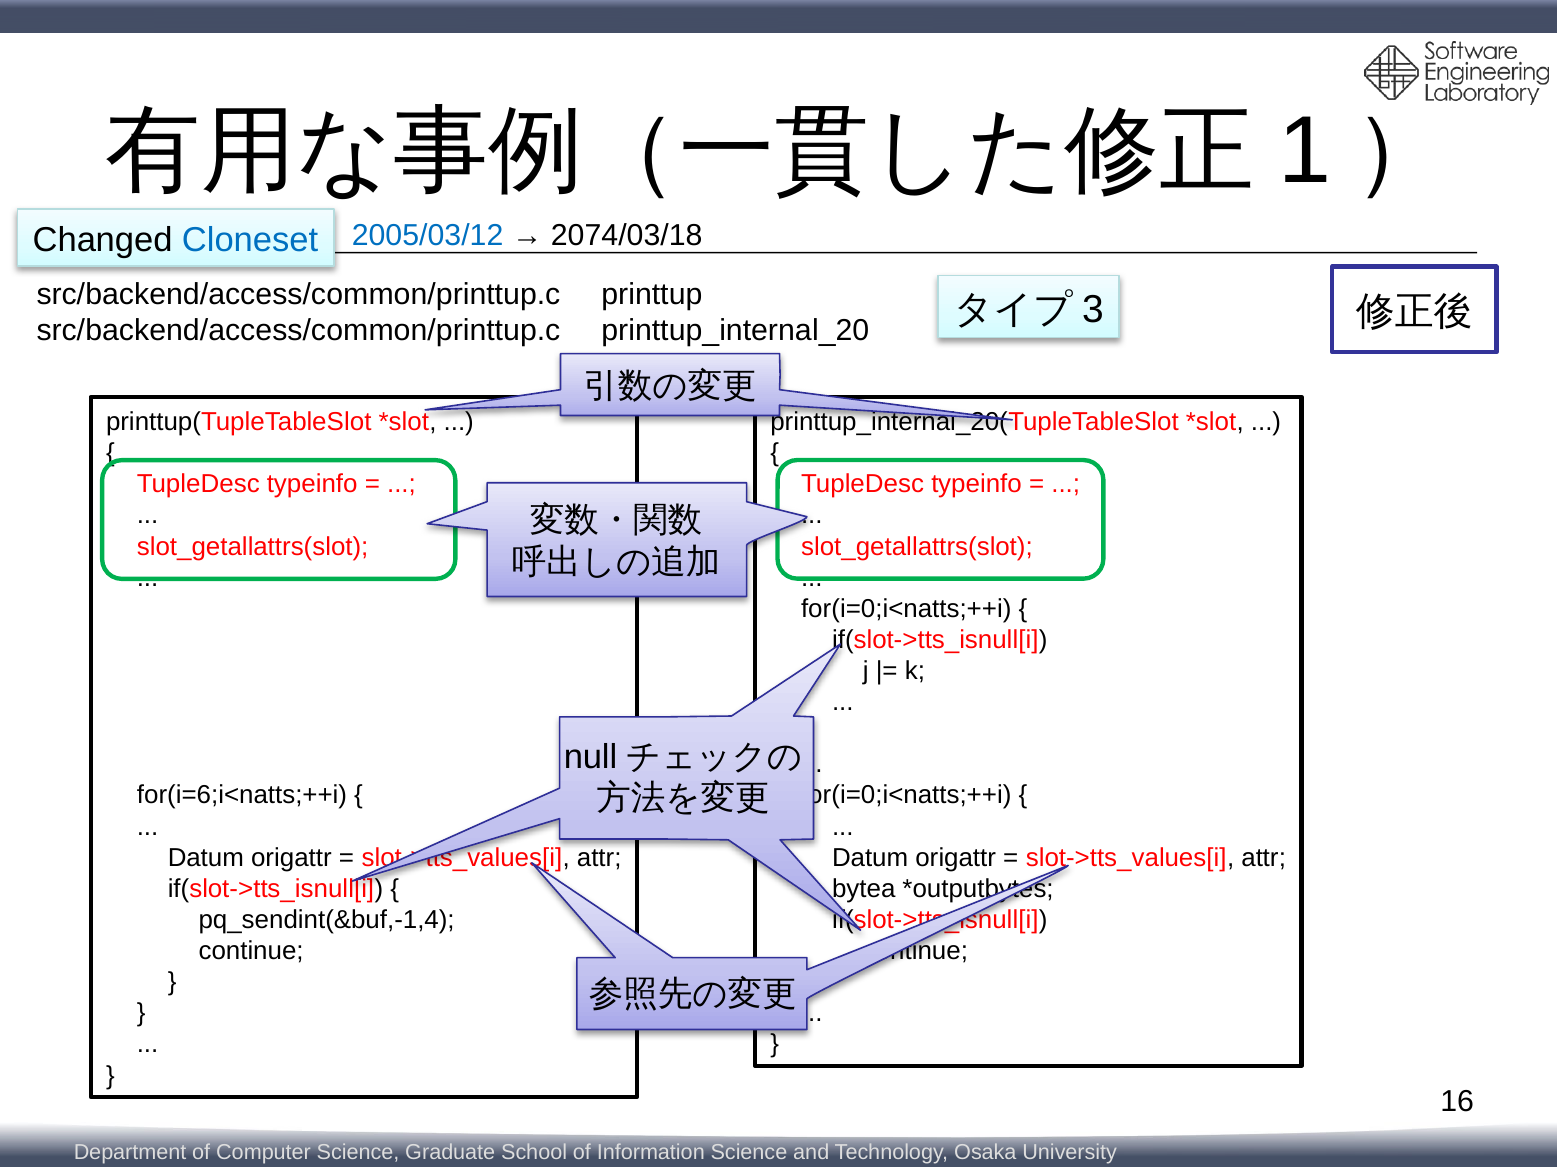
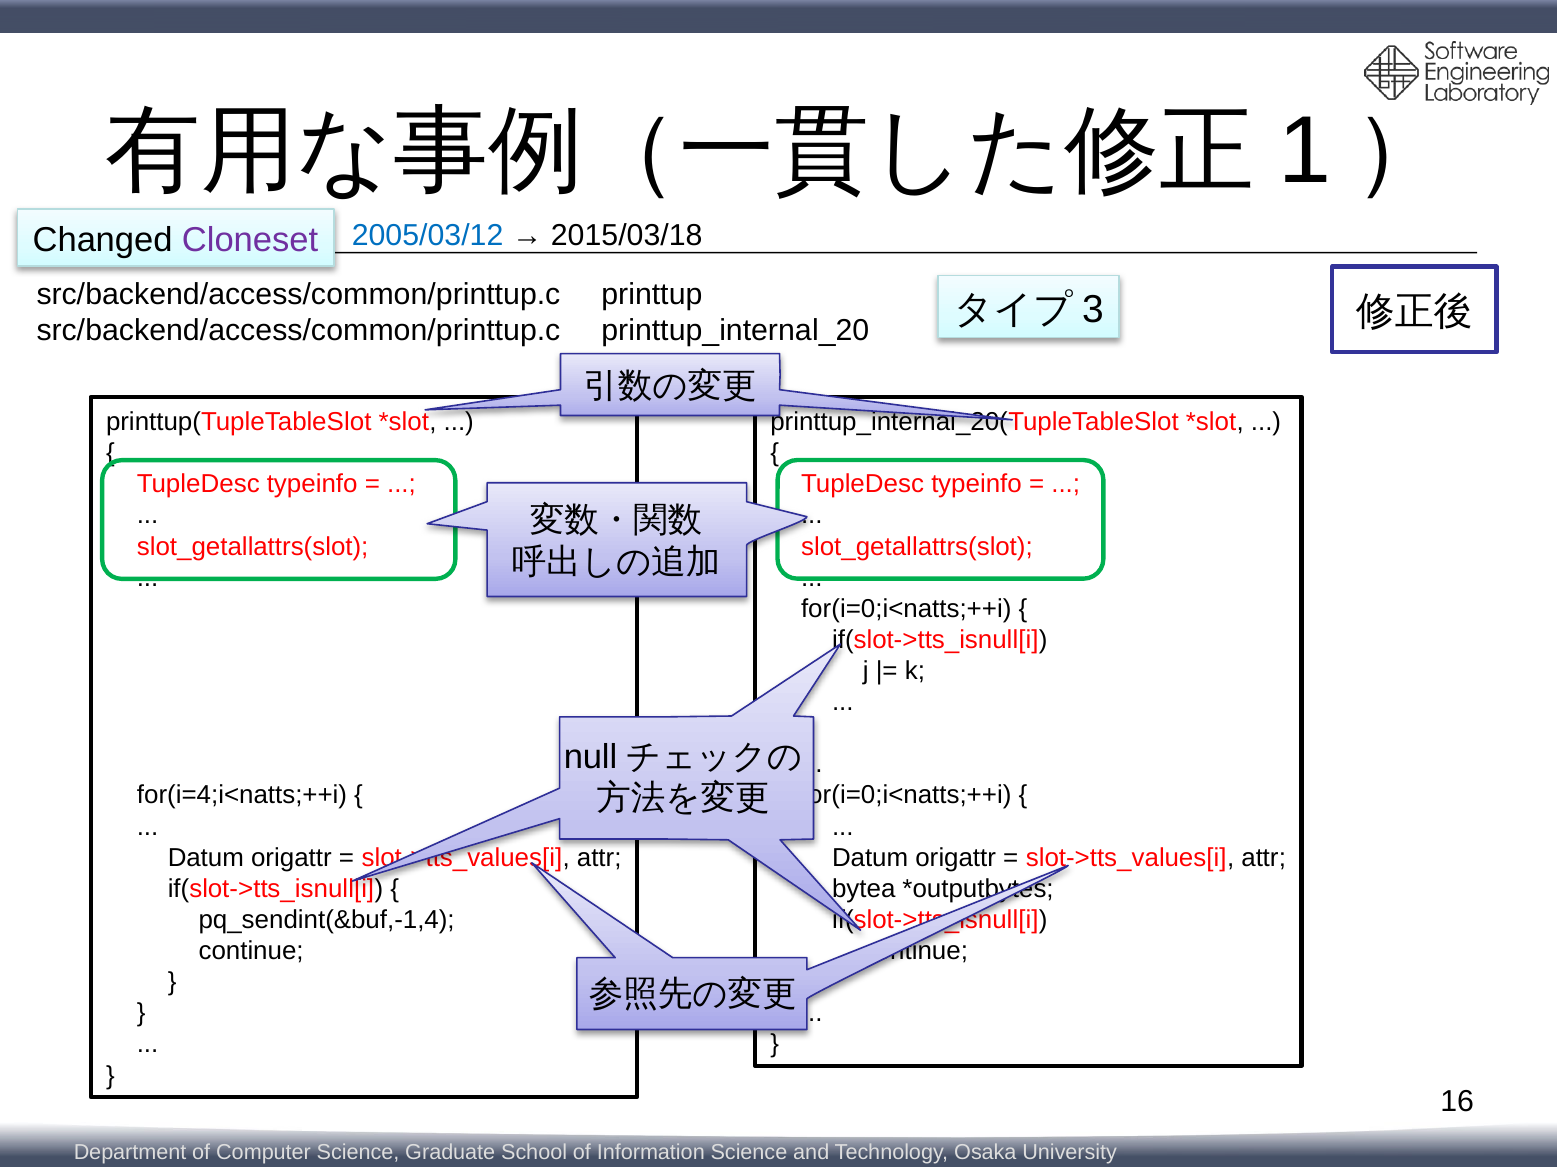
2074/03/18: 2074/03/18 -> 2015/03/18 (627, 235)
Cloneset colour: blue -> purple (250, 240)
for(i=6;i<natts;++i: for(i=6;i<natts;++i -> for(i=4;i<natts;++i (242, 796)
